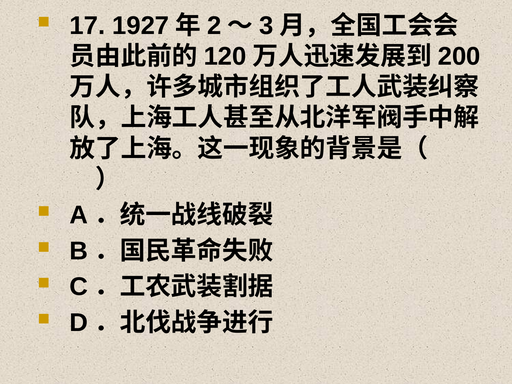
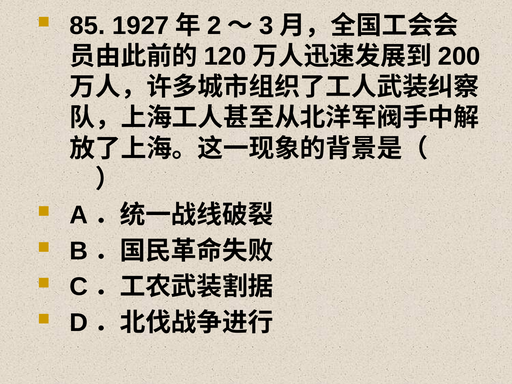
17: 17 -> 85 (87, 26)
